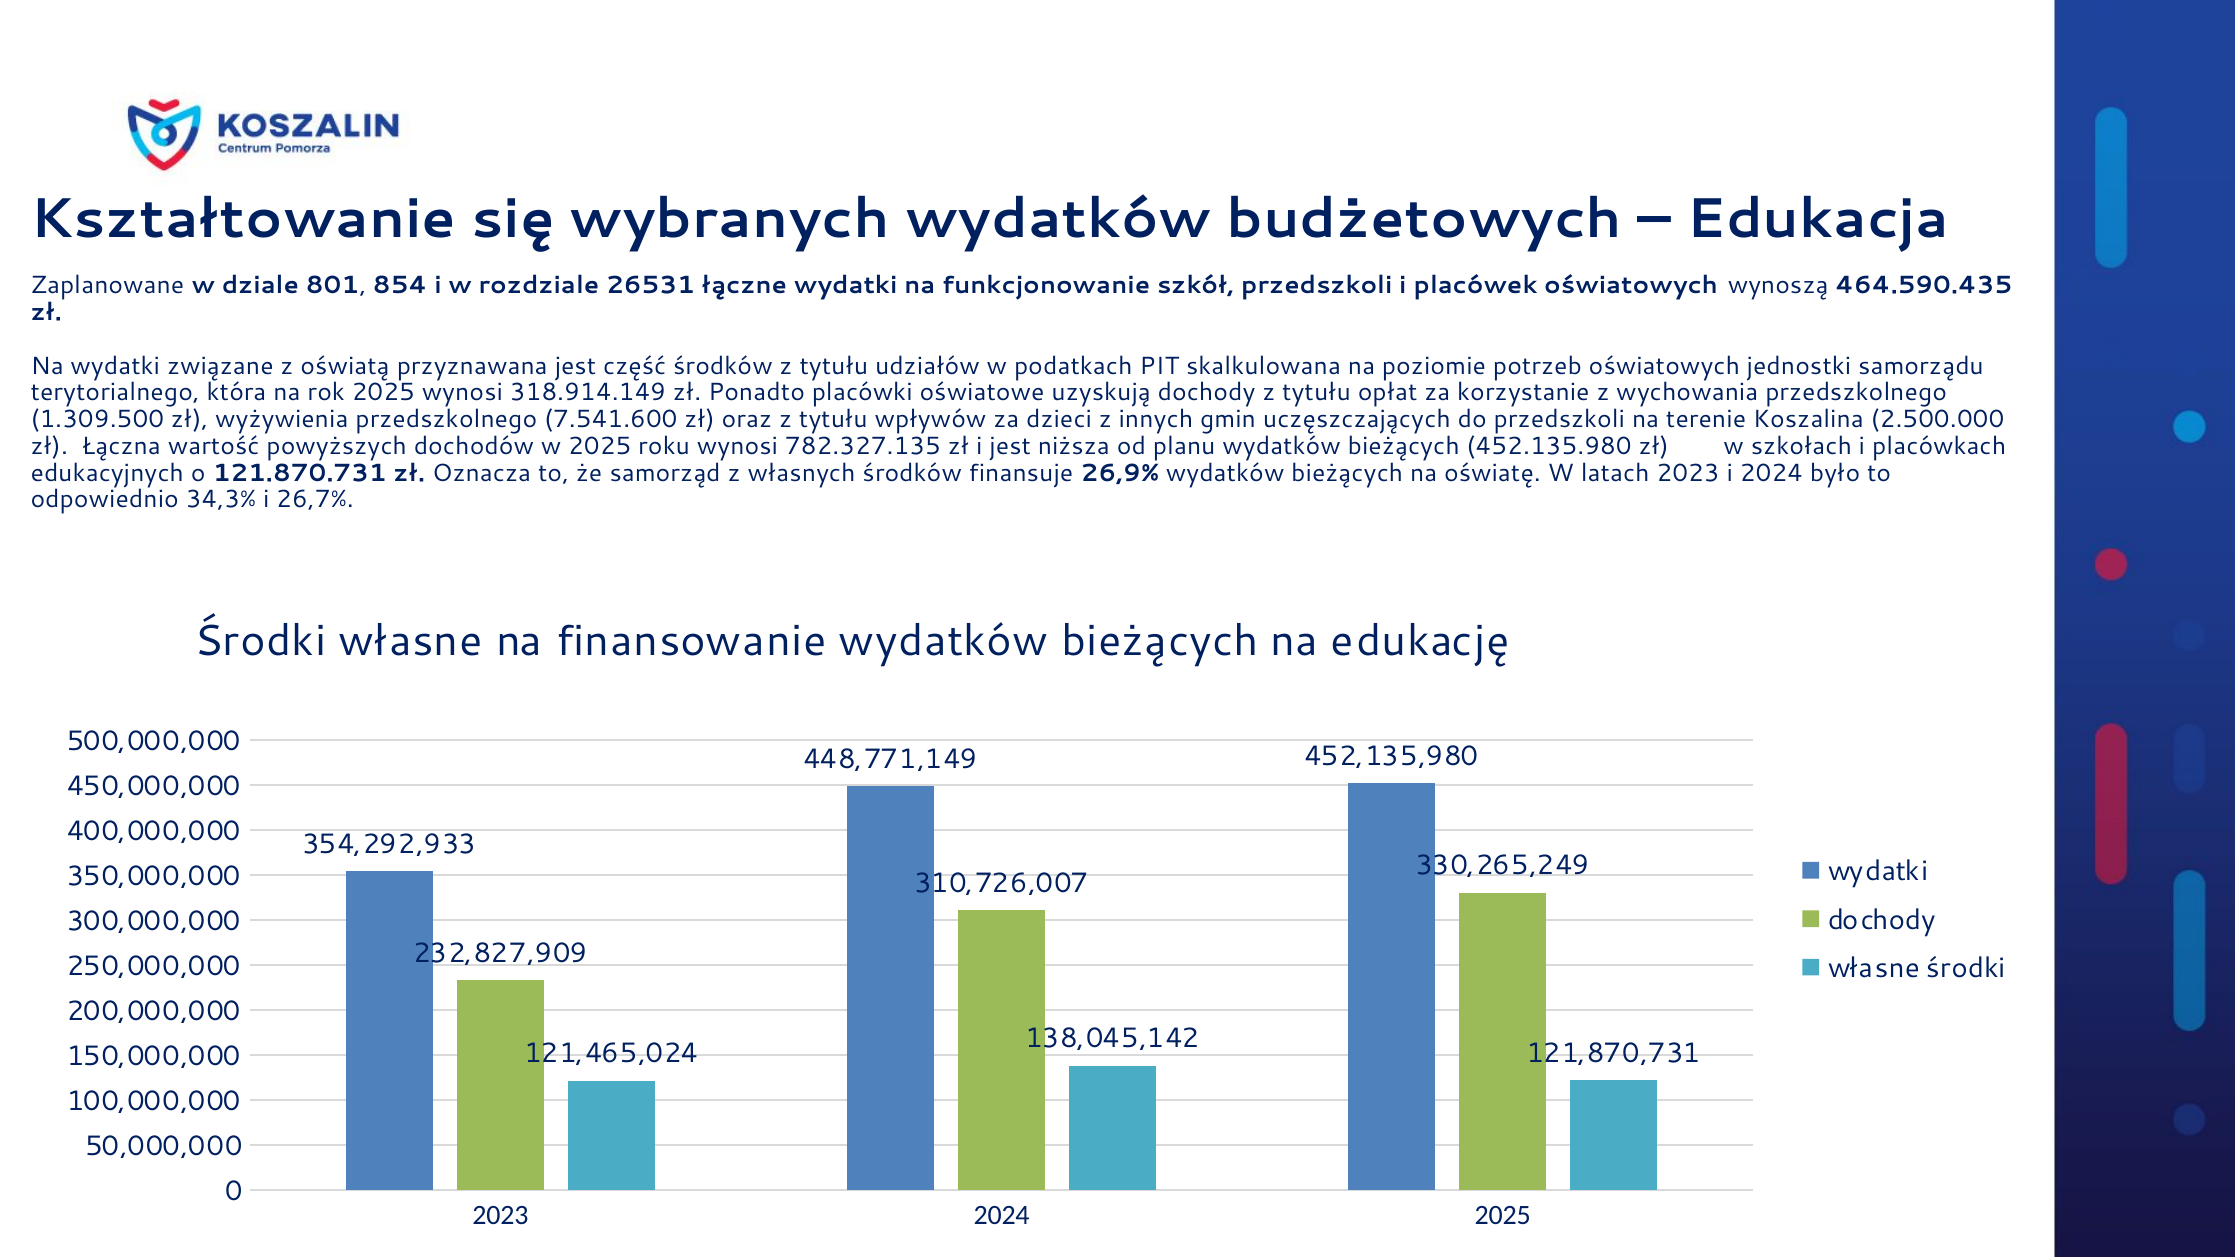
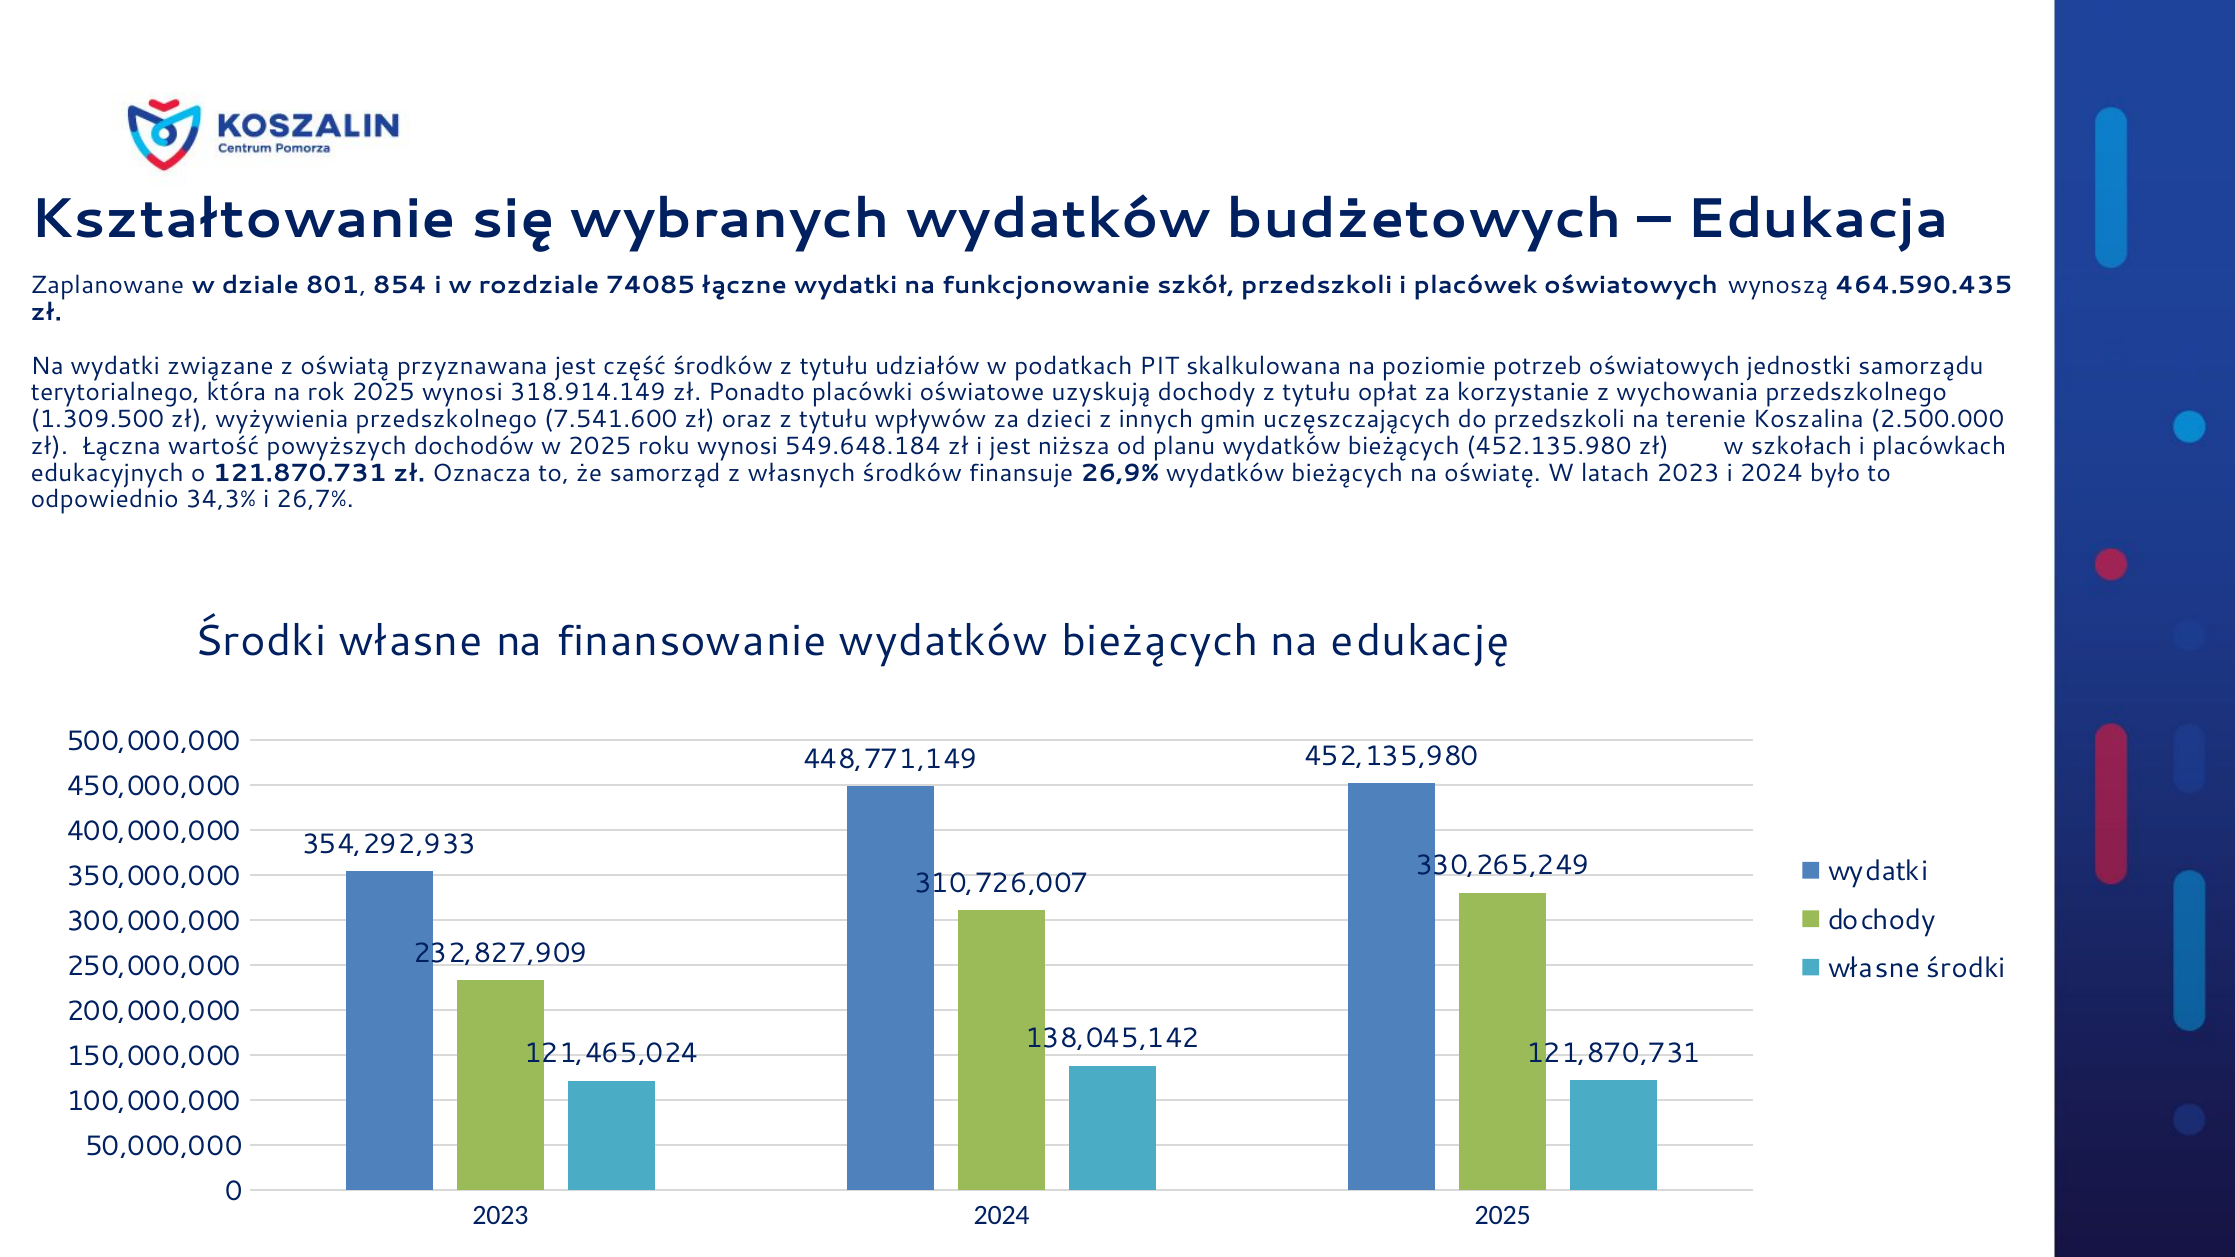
26531: 26531 -> 74085 (651, 286)
782.327.135: 782.327.135 -> 549.648.184 (863, 446)
